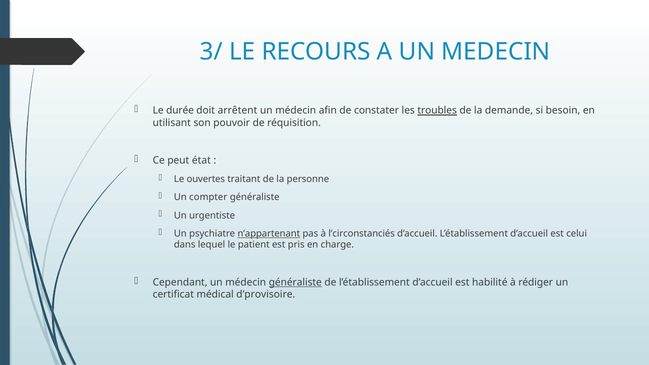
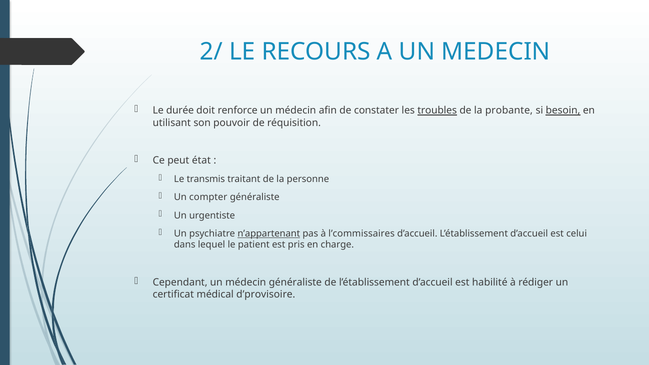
3/: 3/ -> 2/ (211, 52)
arrêtent: arrêtent -> renforce (238, 111)
demande: demande -> probante (509, 111)
besoin underline: none -> present (563, 111)
ouvertes: ouvertes -> transmis (206, 179)
l’circonstanciés: l’circonstanciés -> l’commissaires (362, 234)
généraliste underline: present -> none (295, 282)
